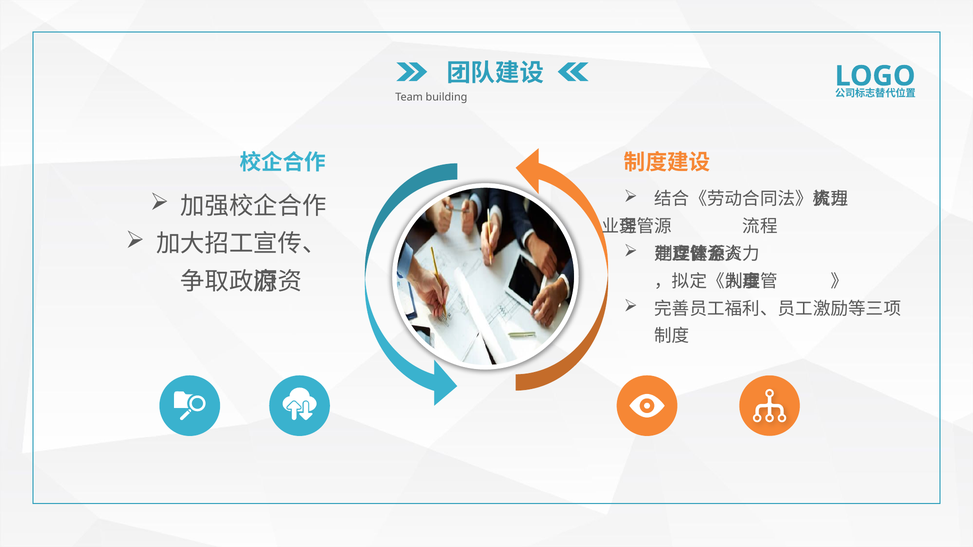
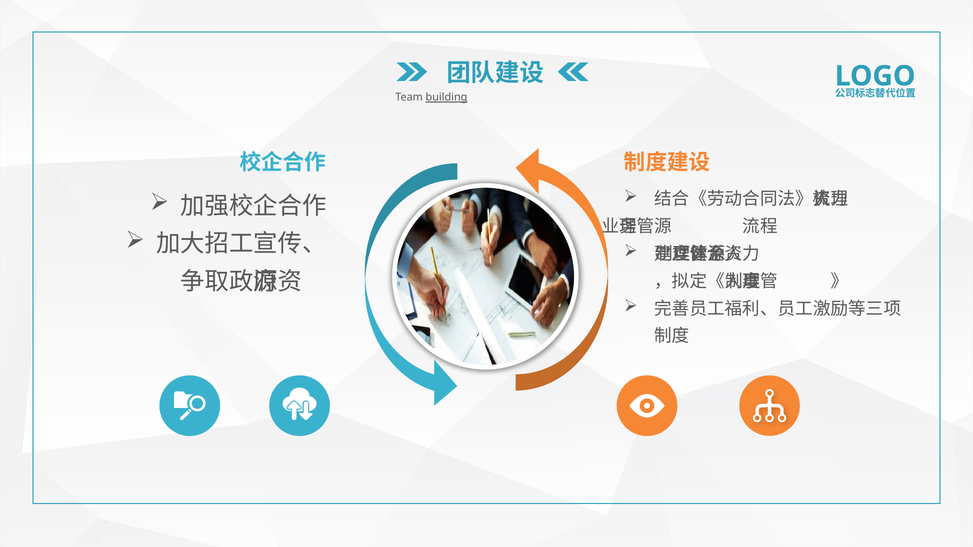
building underline: none -> present (446, 97)
